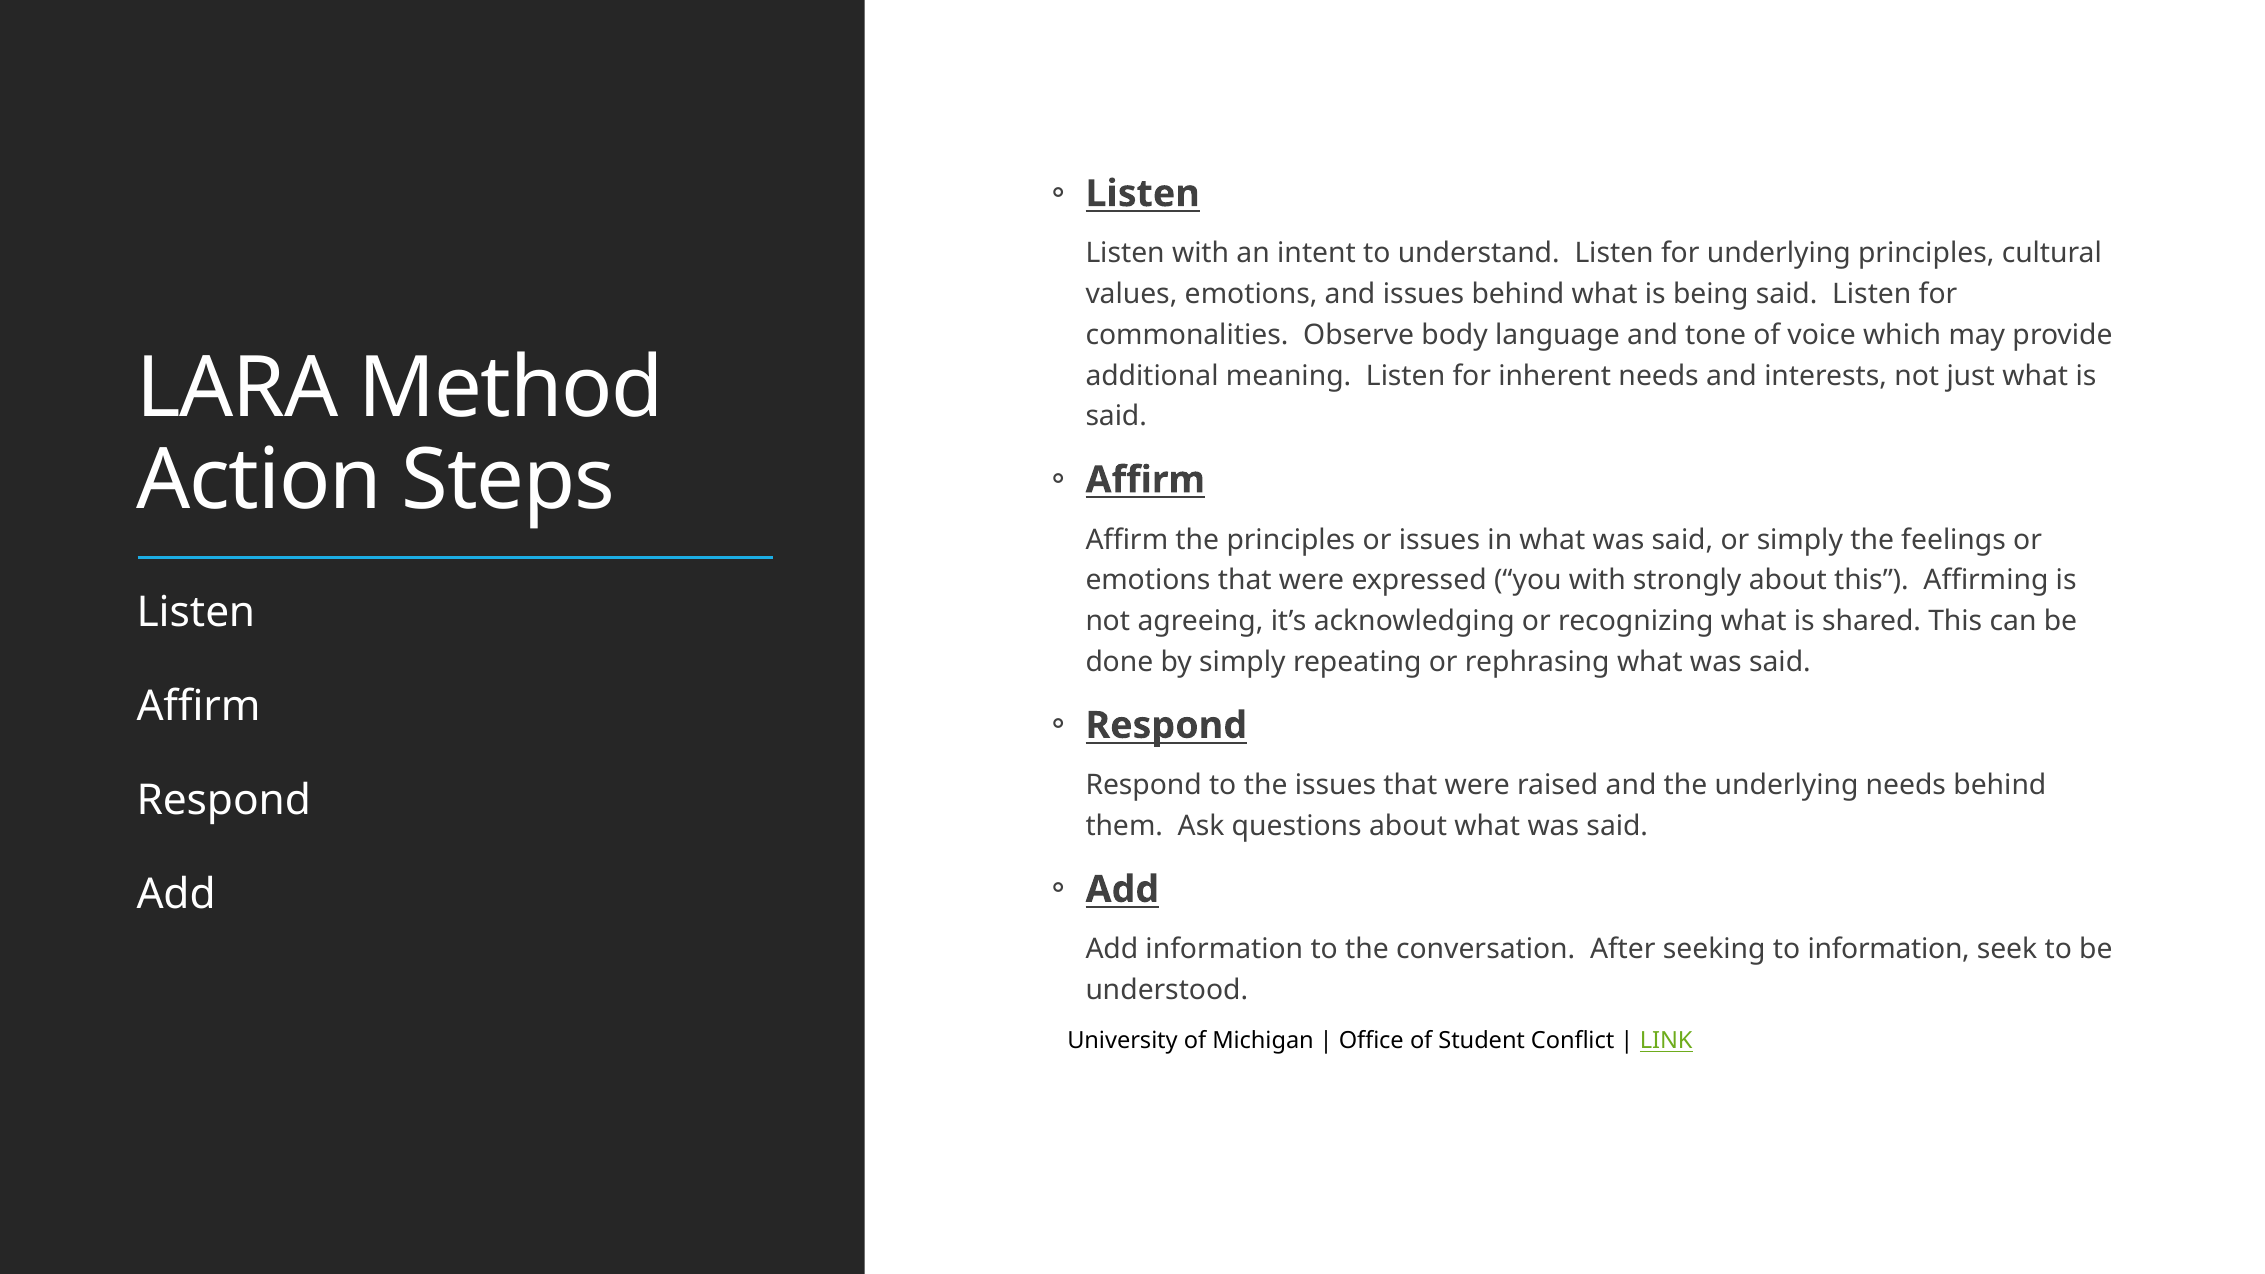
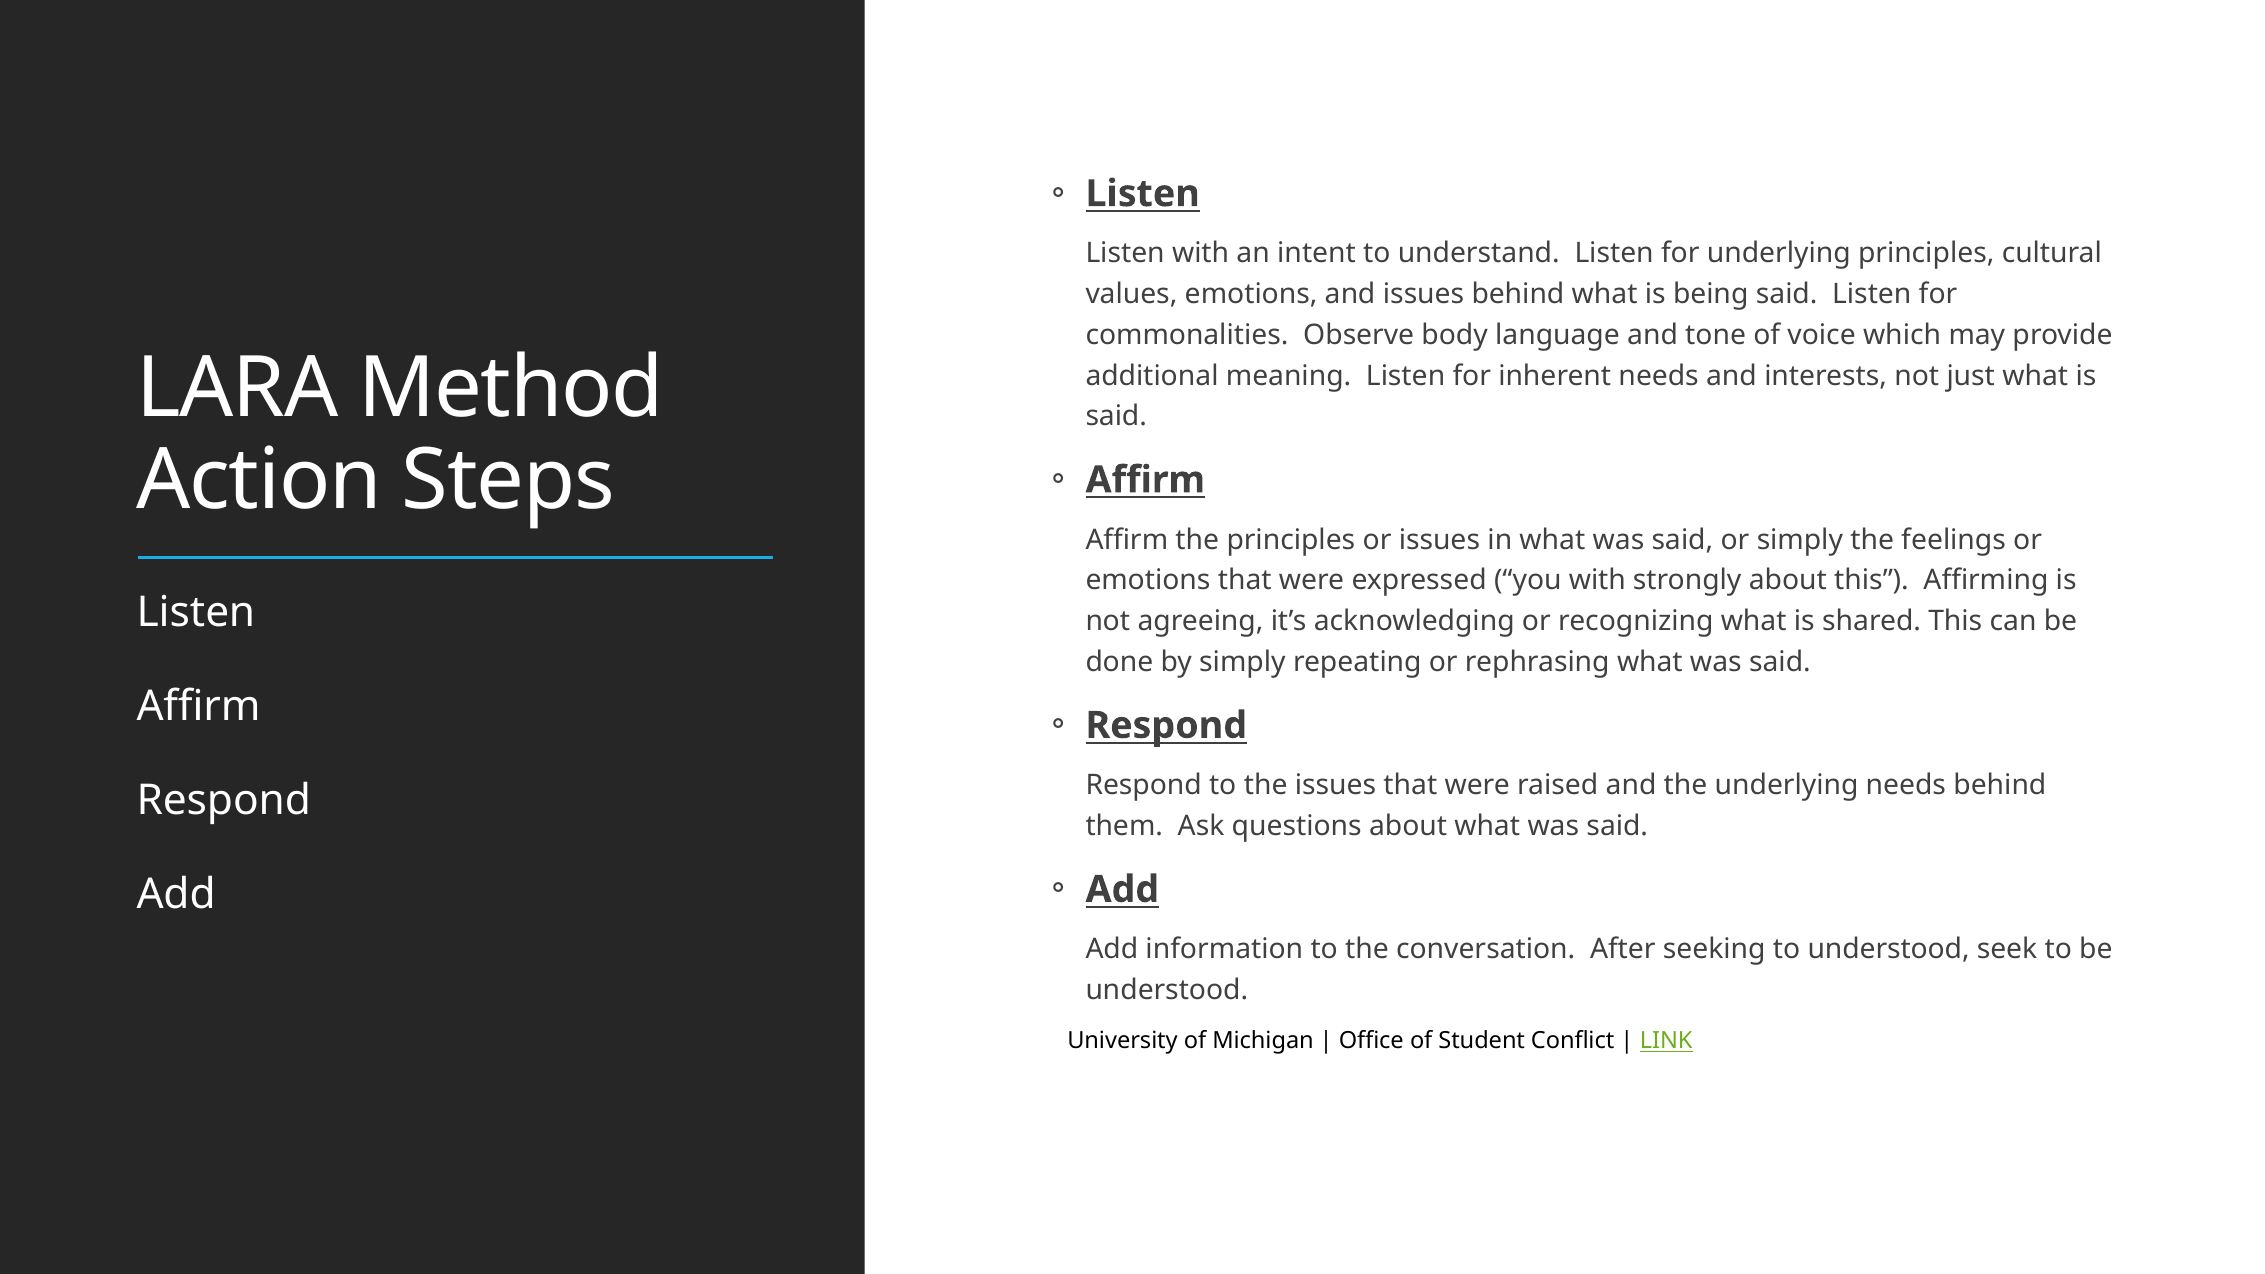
to information: information -> understood (1889, 949)
